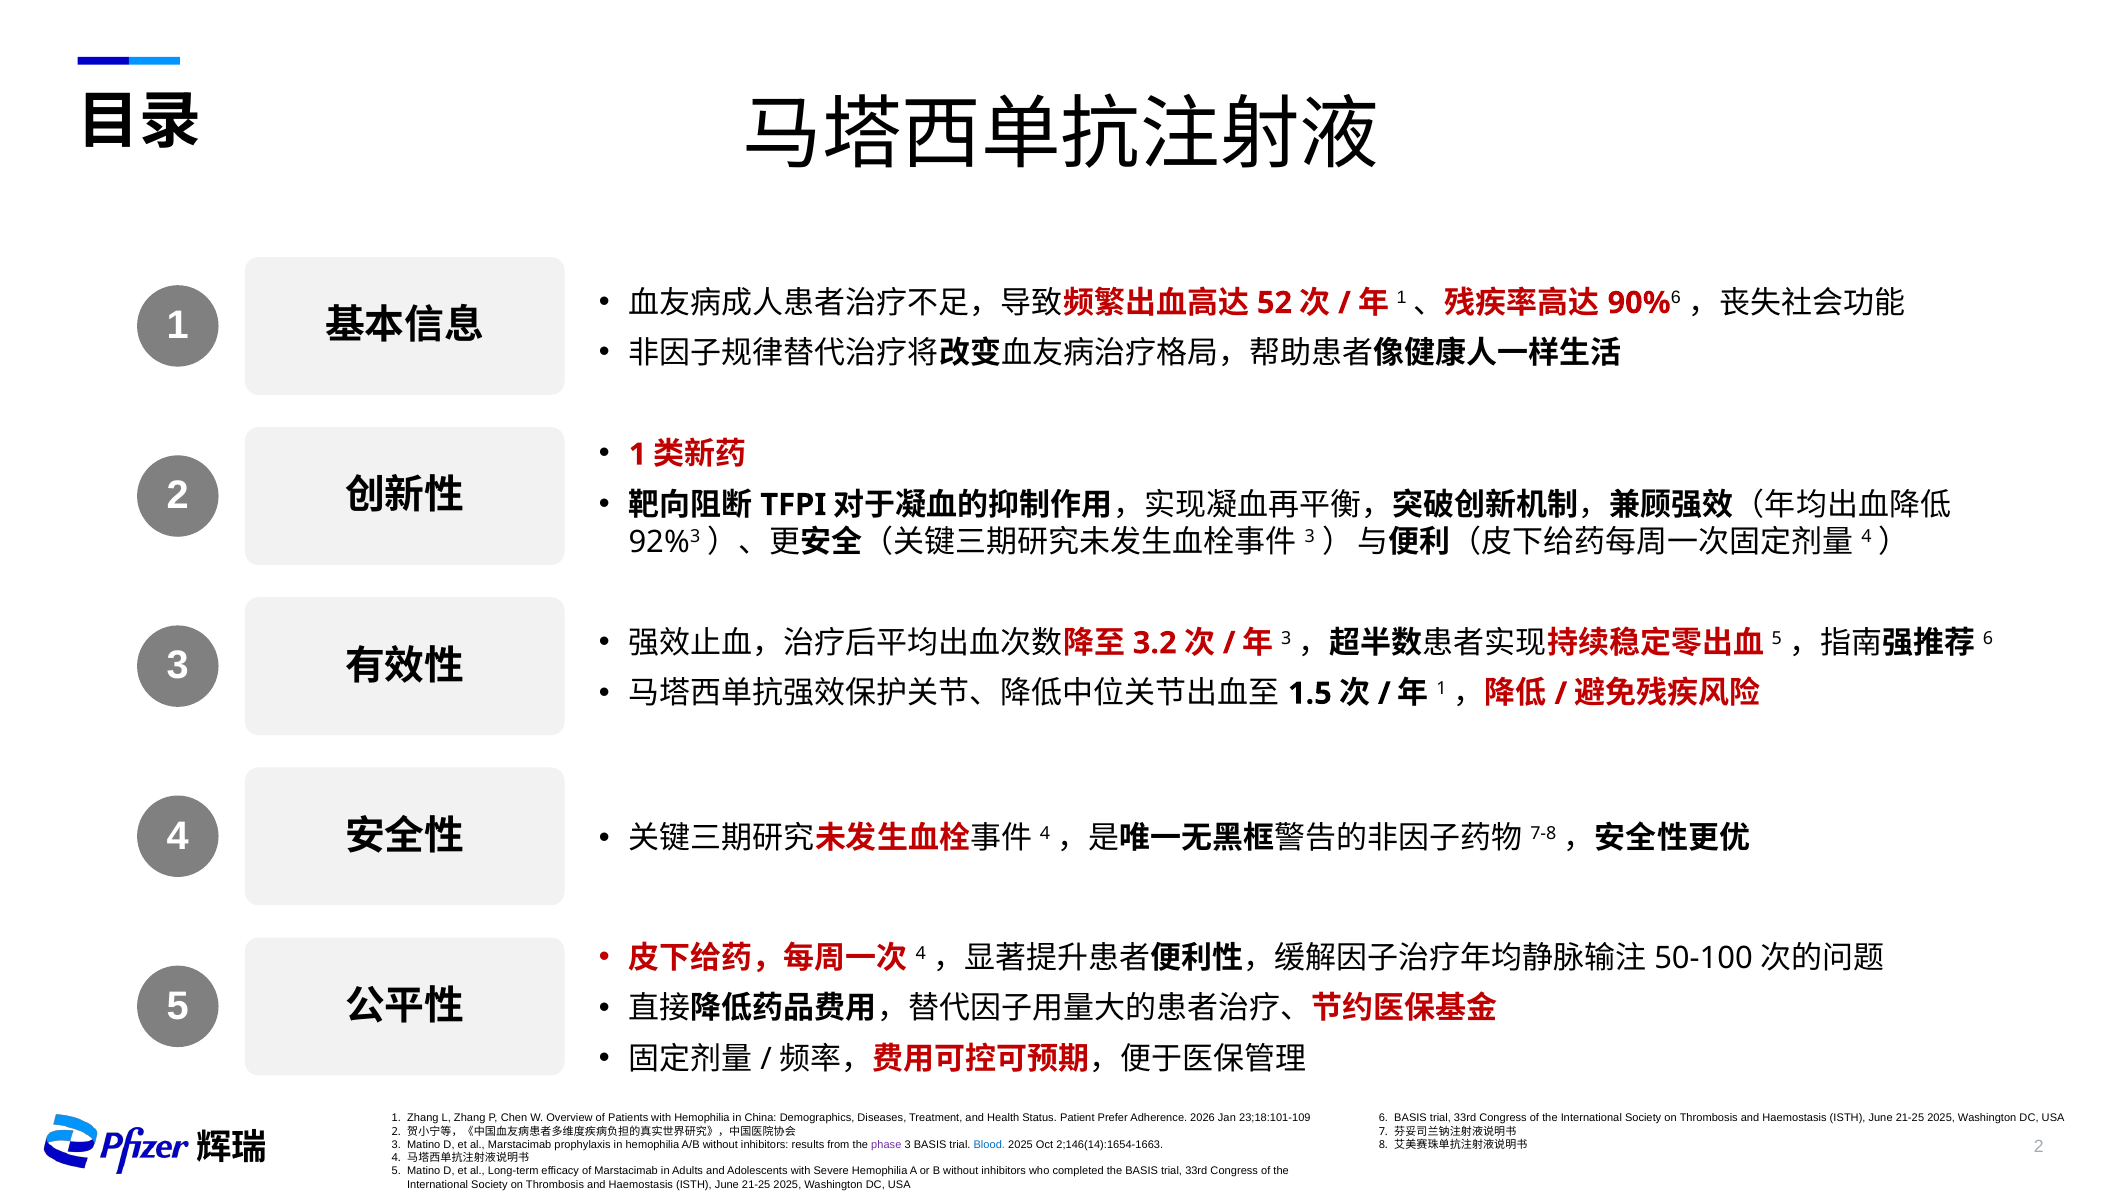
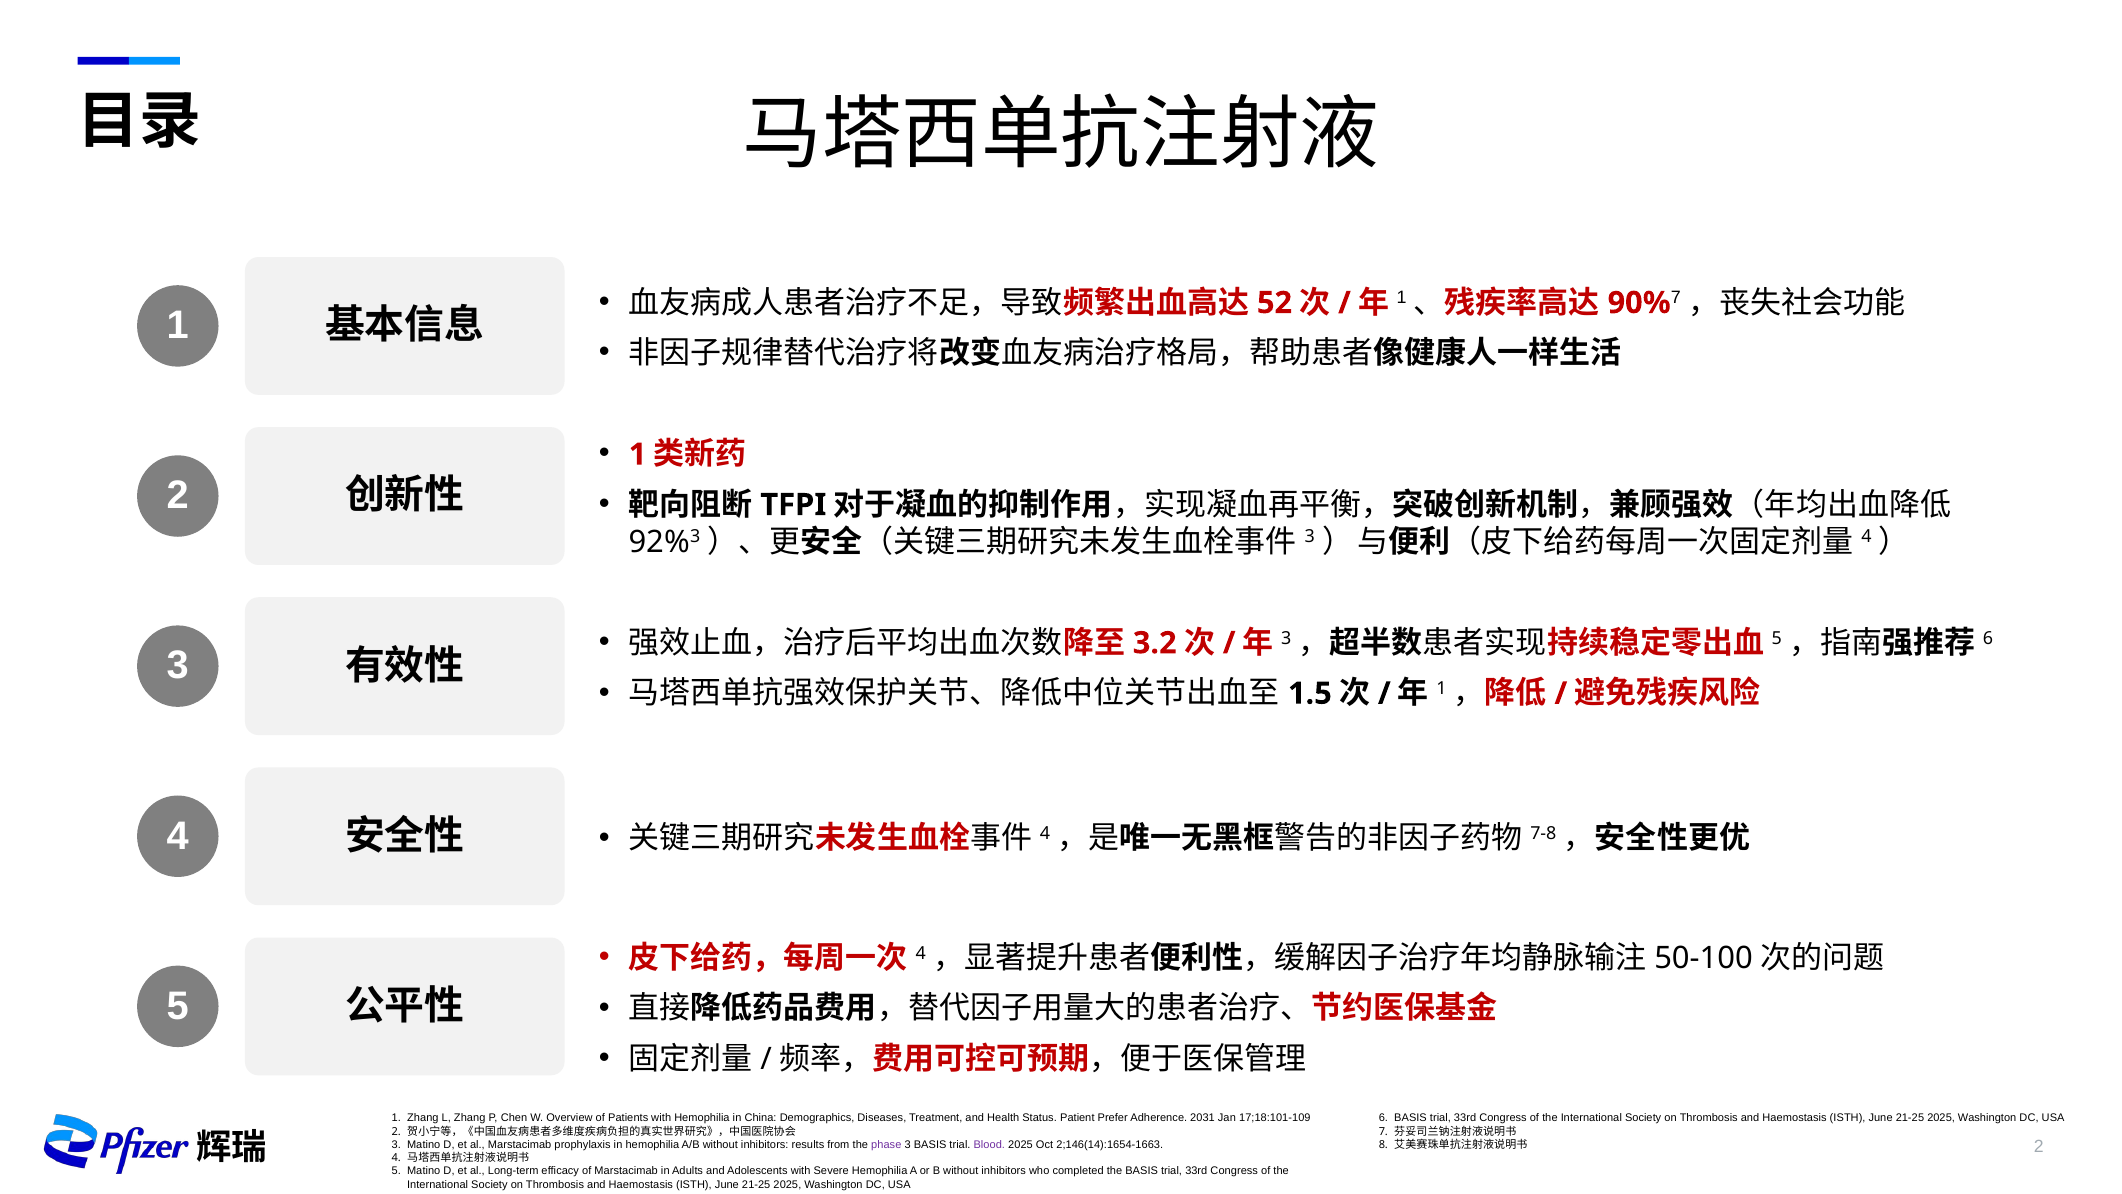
6: 6 -> 7 (1676, 298)
2026: 2026 -> 2031 (1202, 1118)
23;18:101-109: 23;18:101-109 -> 17;18:101-109 (1275, 1118)
Blood colour: blue -> purple (989, 1145)
